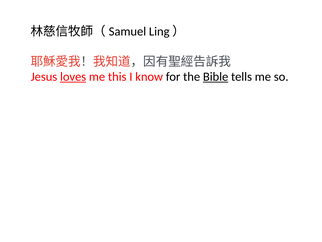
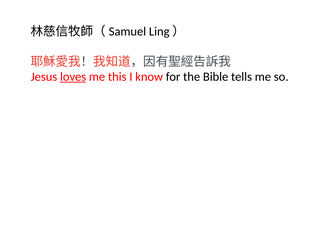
Bible underline: present -> none (216, 77)
